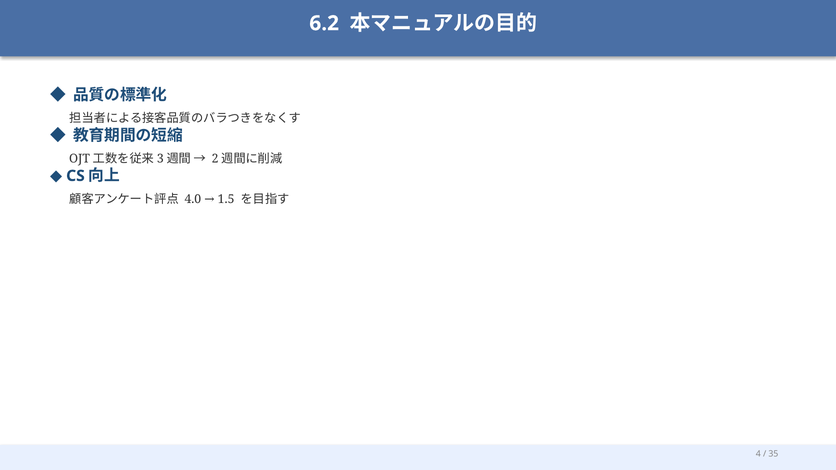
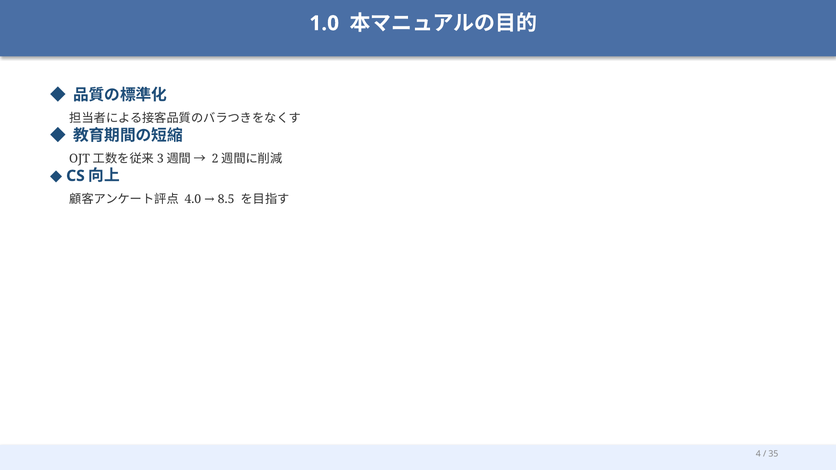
6.2: 6.2 -> 1.0 (324, 23)
1.5: 1.5 -> 8.5 (226, 199)
